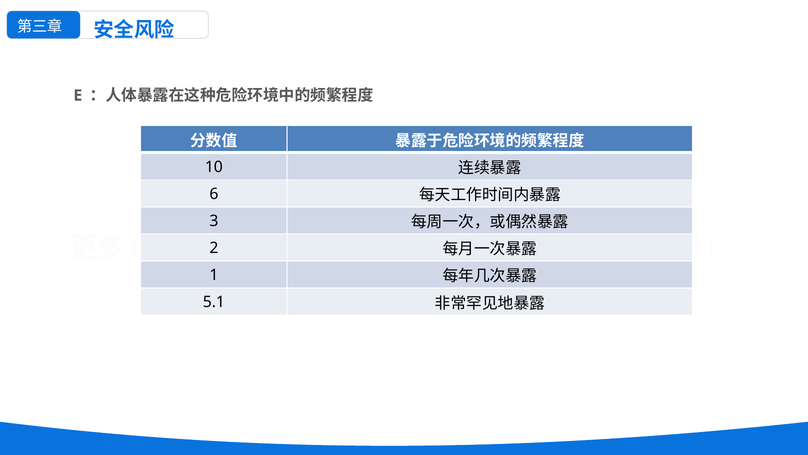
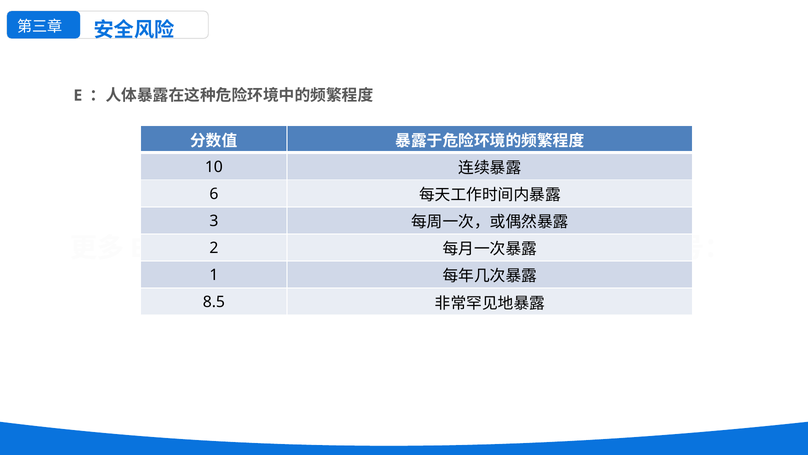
5.1: 5.1 -> 8.5 (214, 302)
